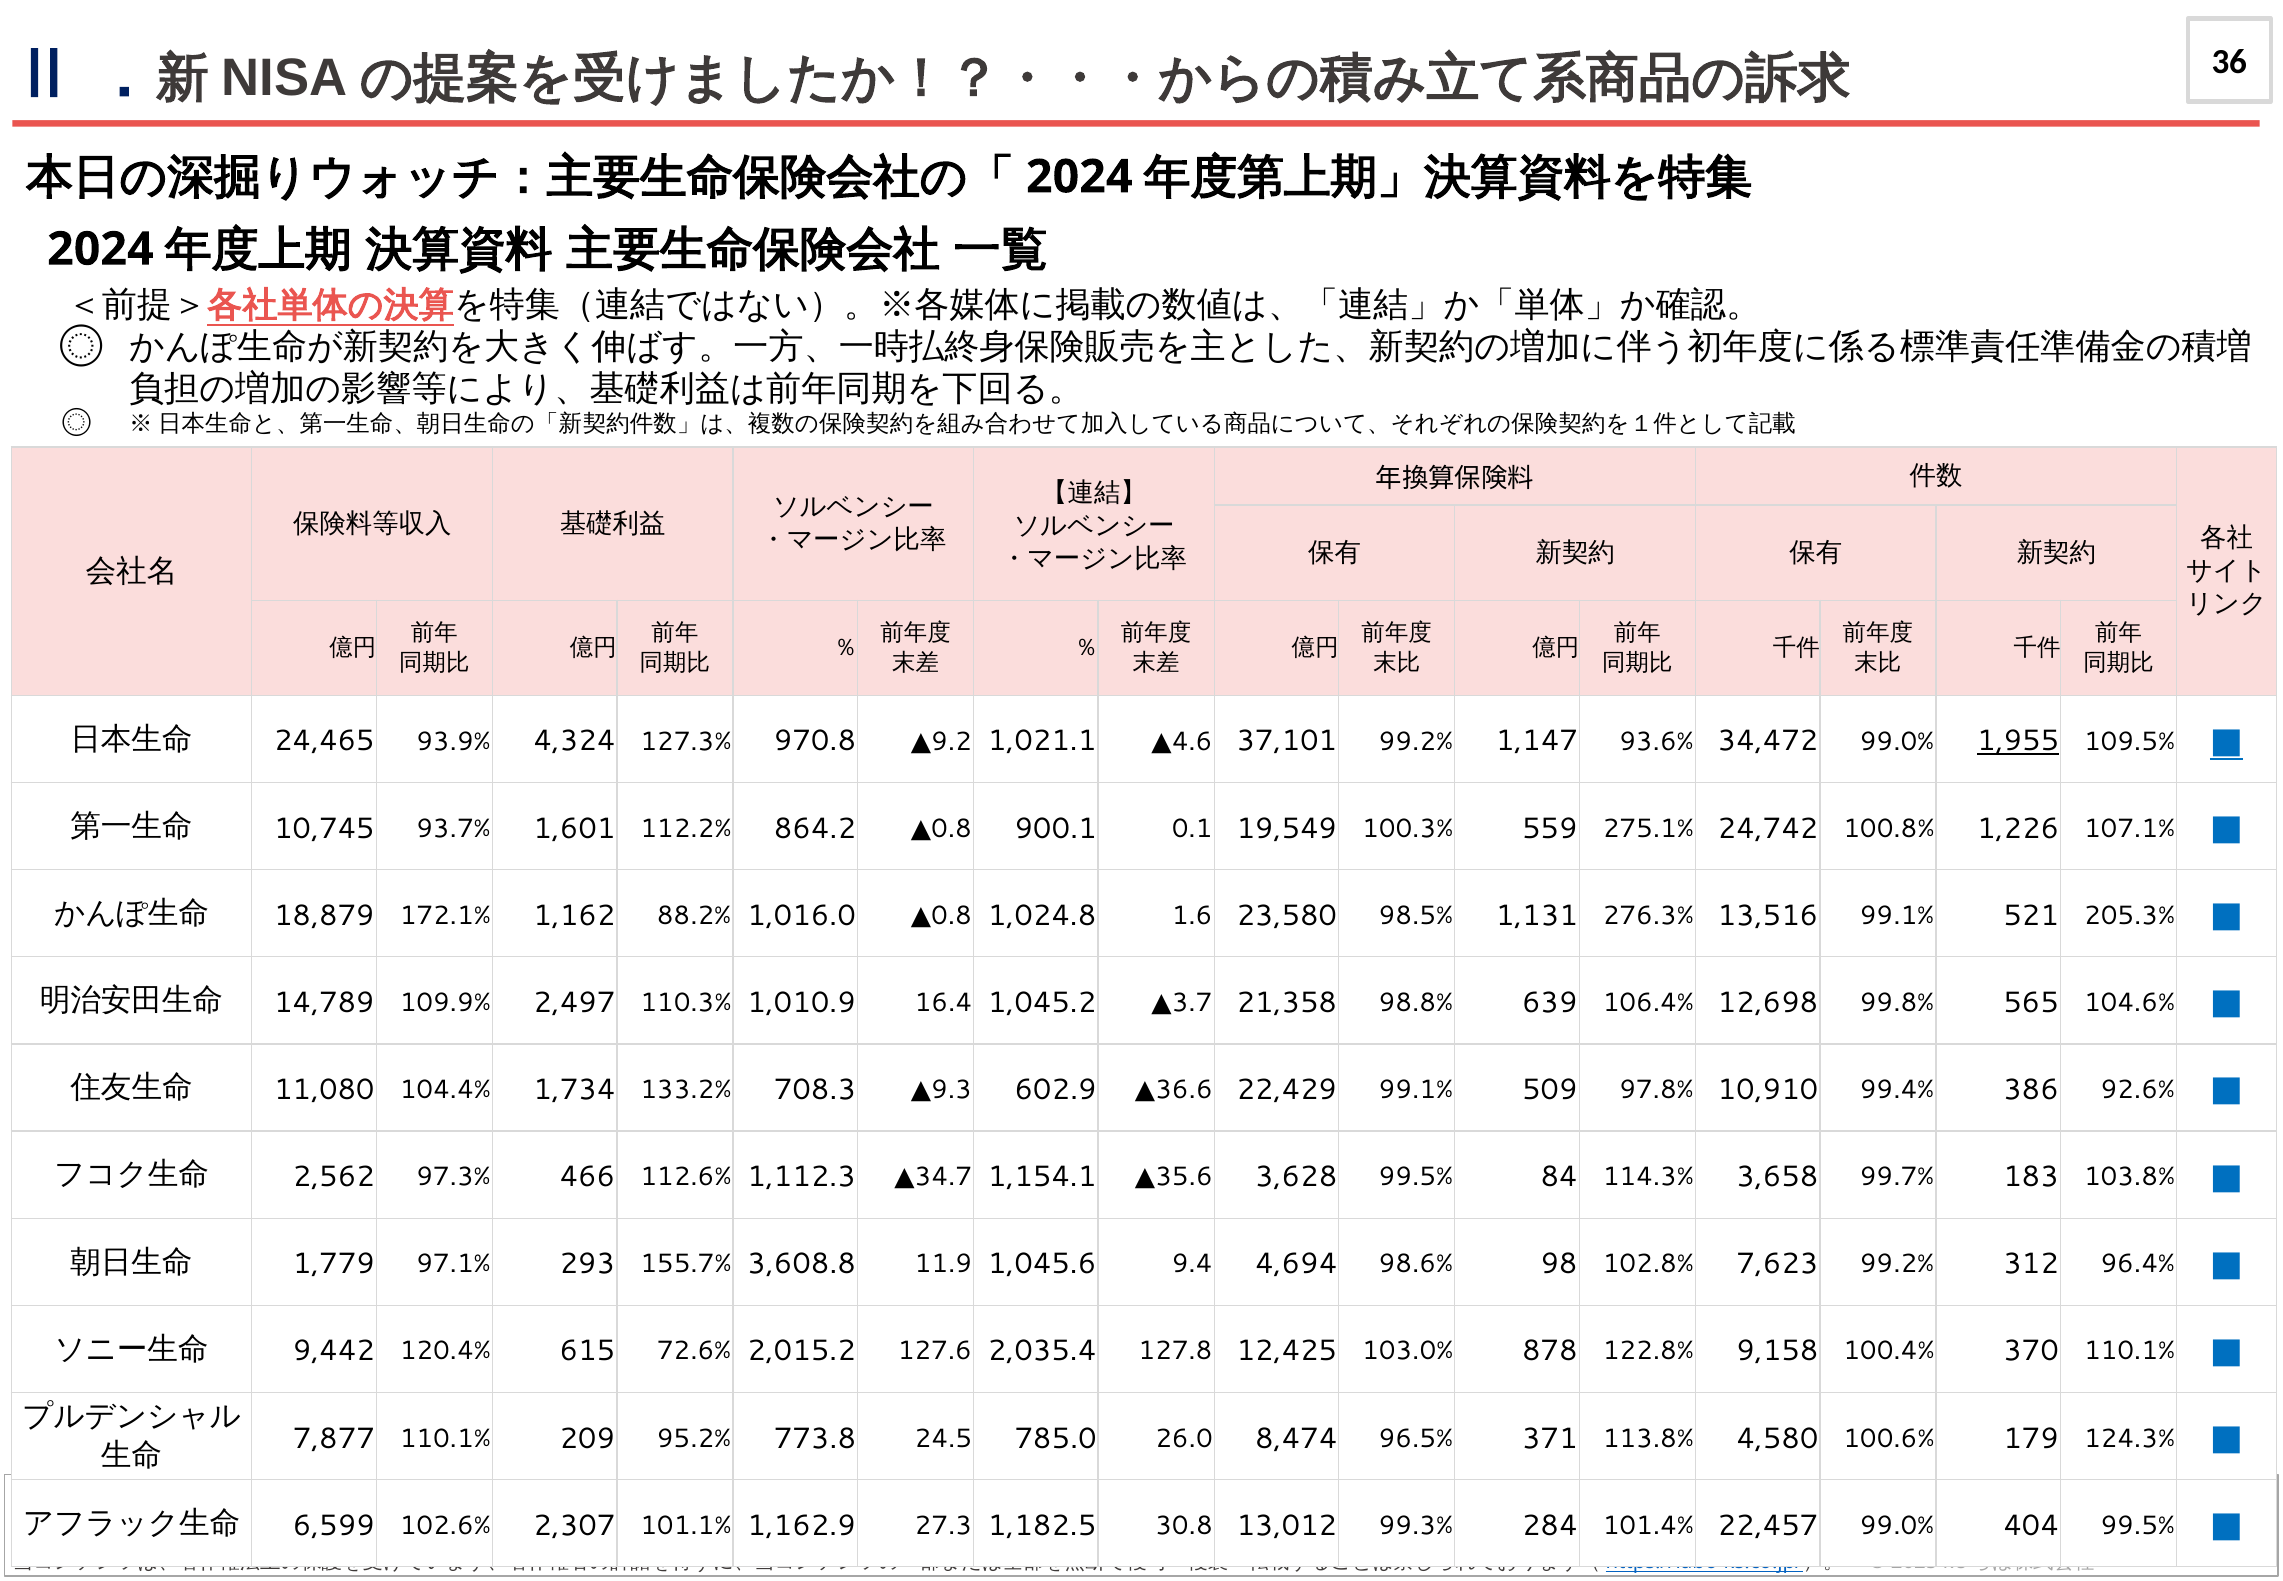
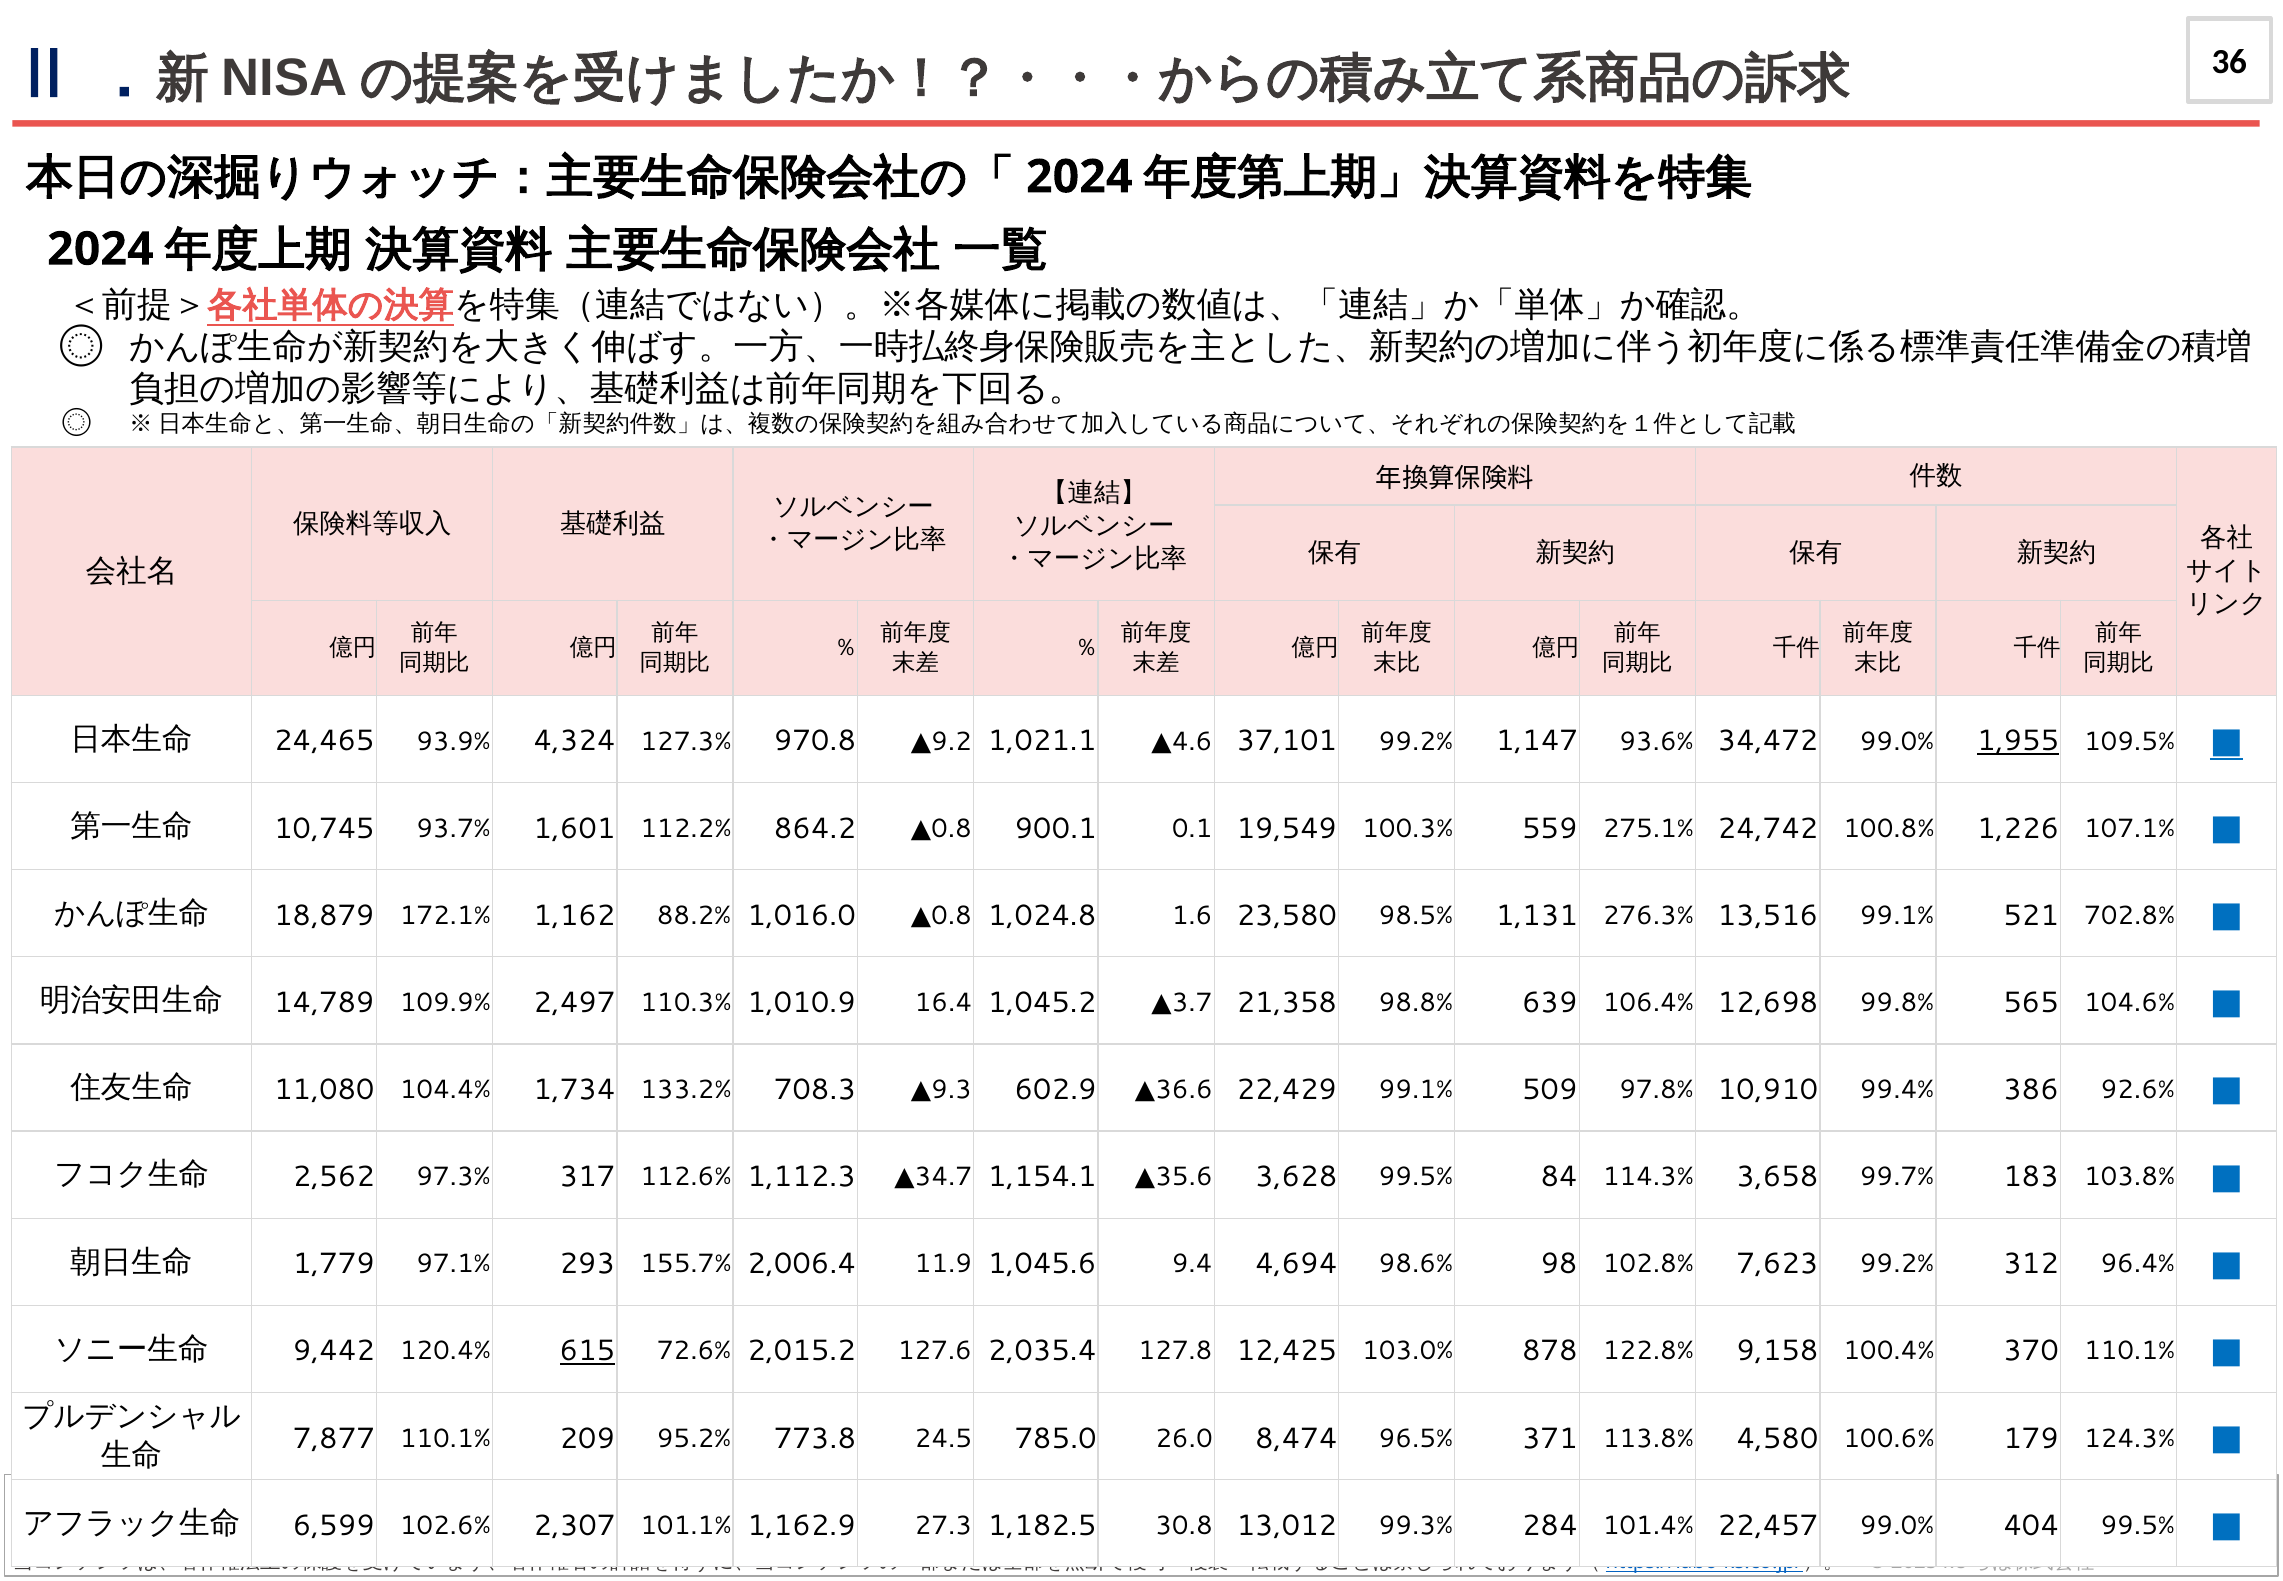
205.3%: 205.3% -> 702.8% (2130, 915)
466: 466 -> 317 (587, 1177)
3,608.8: 3,608.8 -> 2,006.4 (802, 1264)
615 underline: none -> present (587, 1351)
